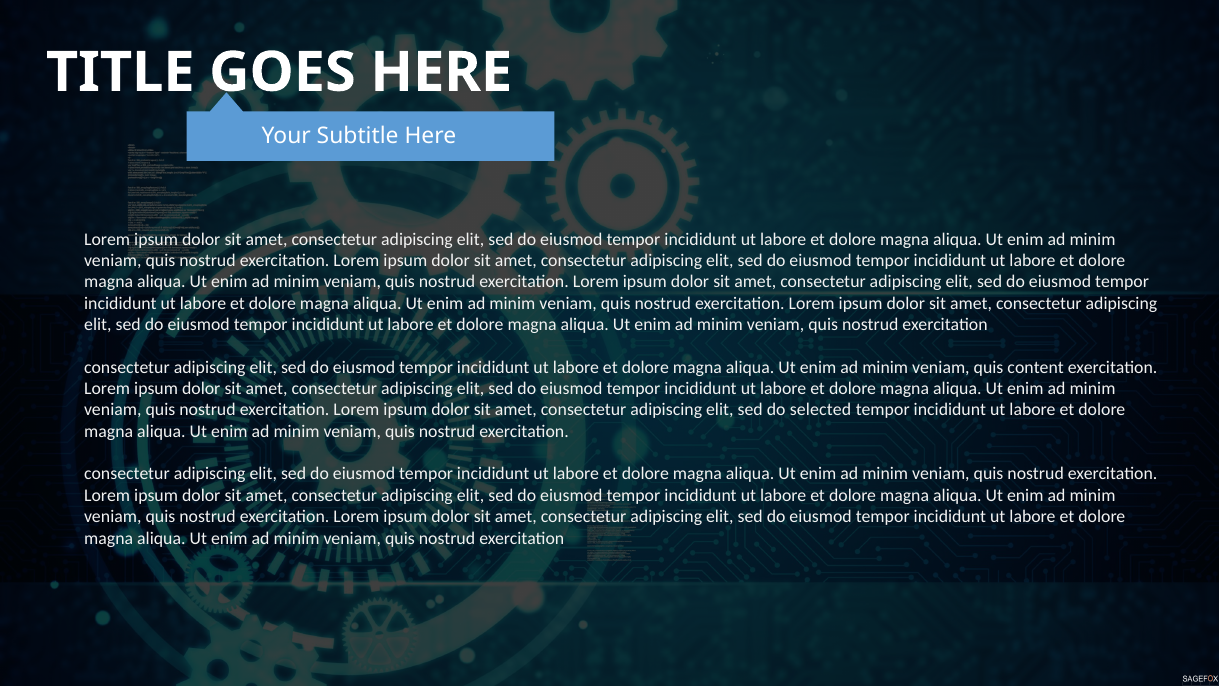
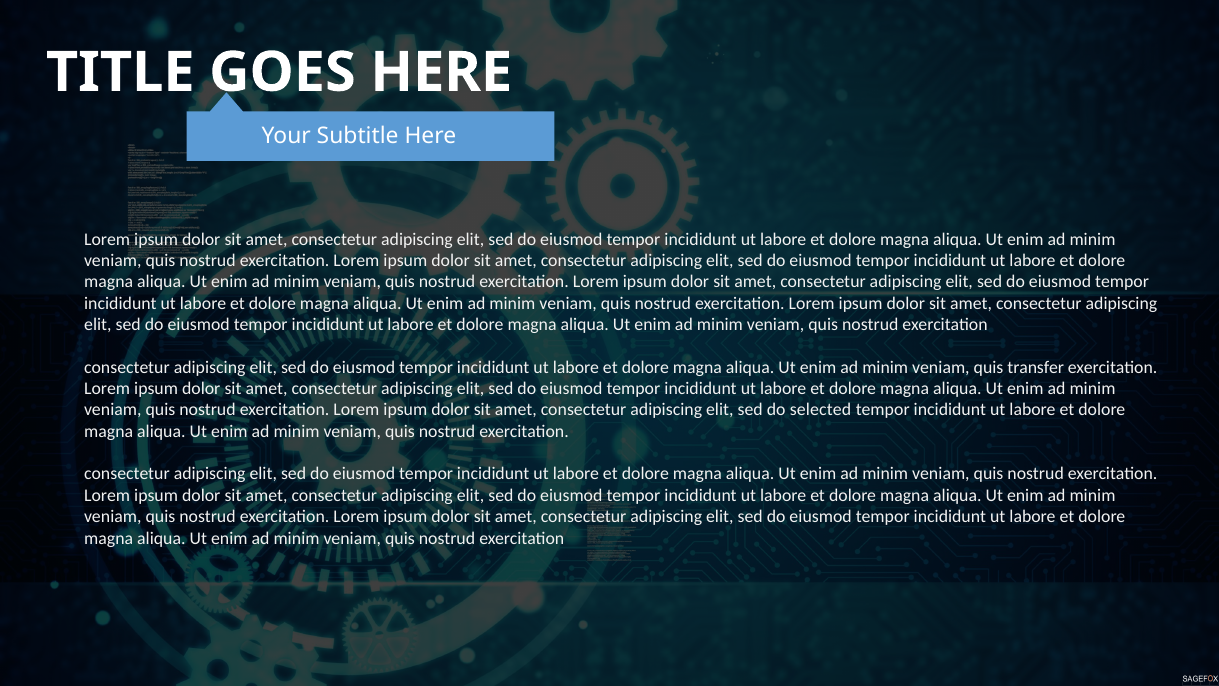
content: content -> transfer (1036, 367)
